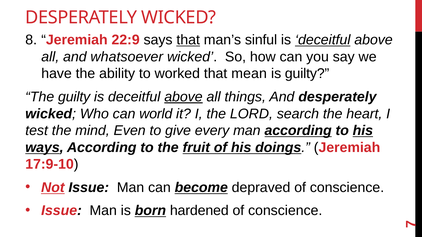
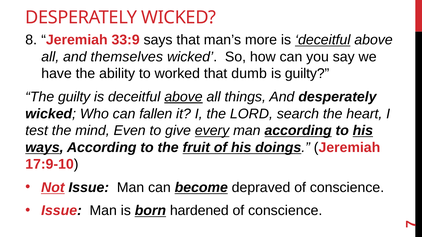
22:9: 22:9 -> 33:9 (126, 40)
that underline: present -> none (188, 40)
sinful: sinful -> more (261, 40)
whatsoever: whatsoever -> themselves (127, 57)
mean: mean -> dumb (249, 74)
world: world -> fallen (156, 114)
every underline: none -> present (212, 131)
